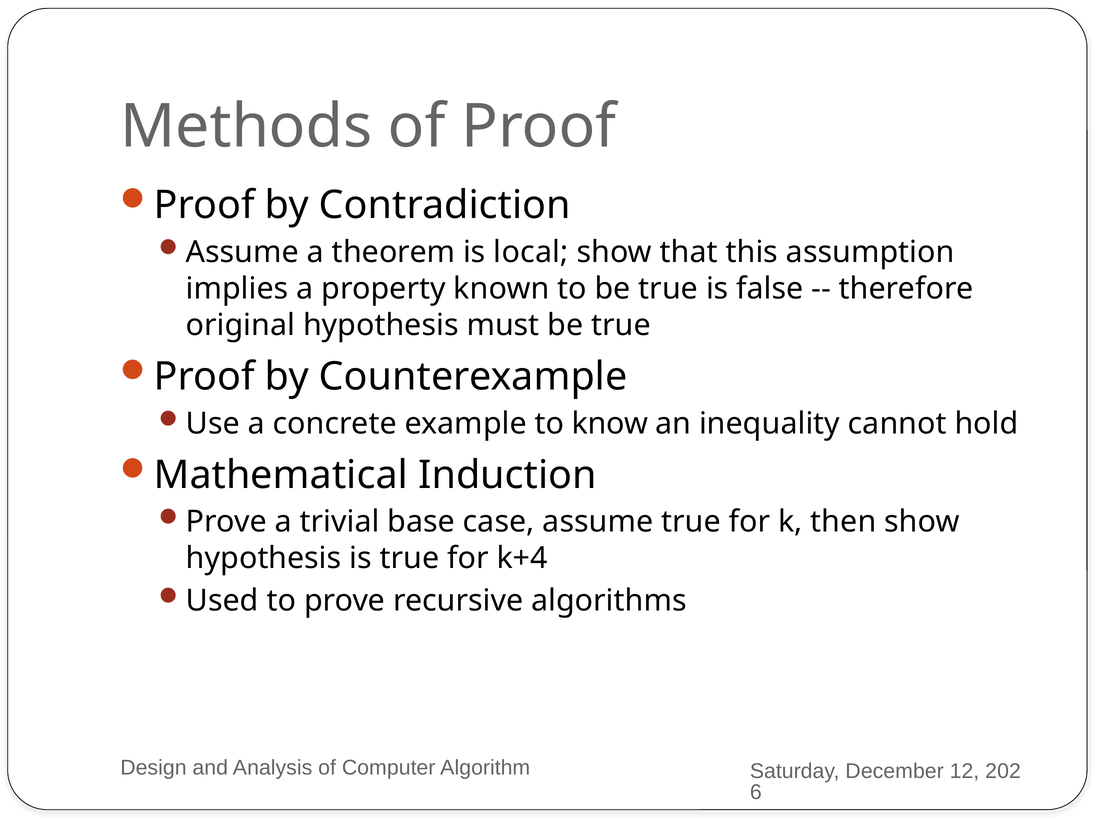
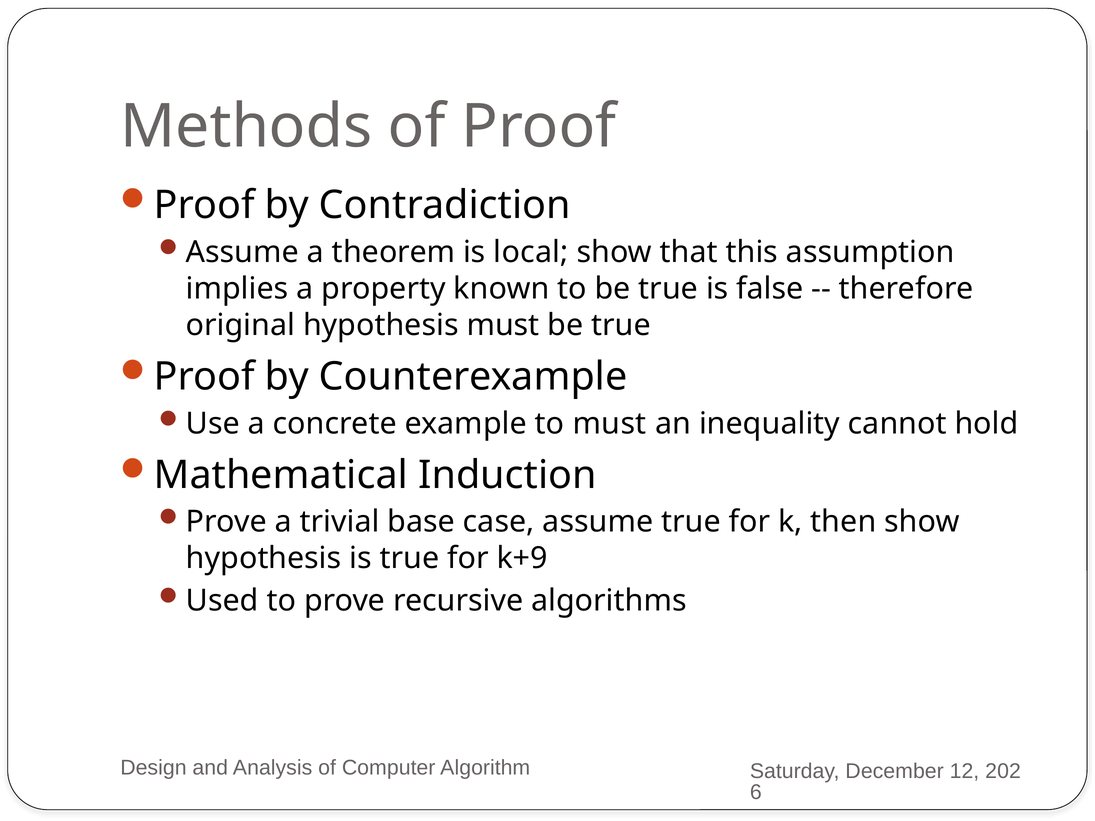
to know: know -> must (610, 424)
k+4: k+4 -> k+9 (522, 559)
